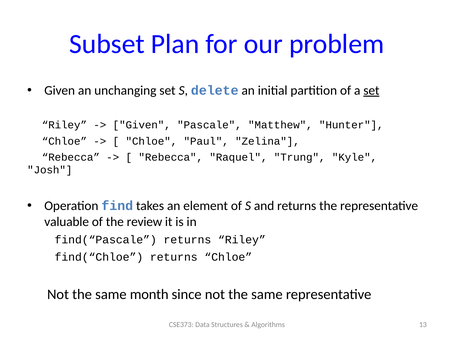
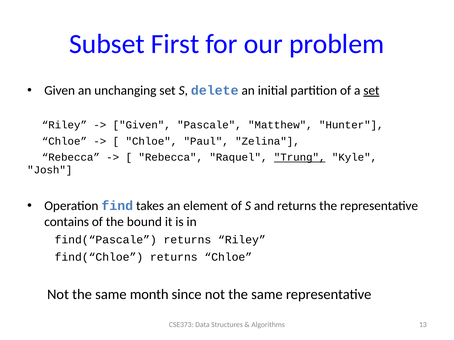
Plan: Plan -> First (175, 44)
Trung underline: none -> present (300, 158)
valuable: valuable -> contains (67, 222)
review: review -> bound (144, 222)
